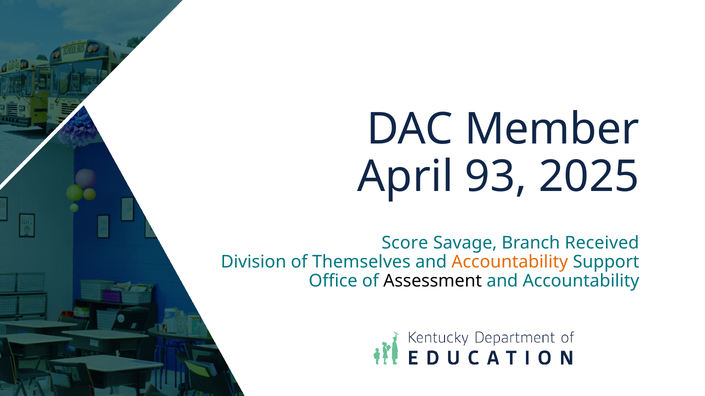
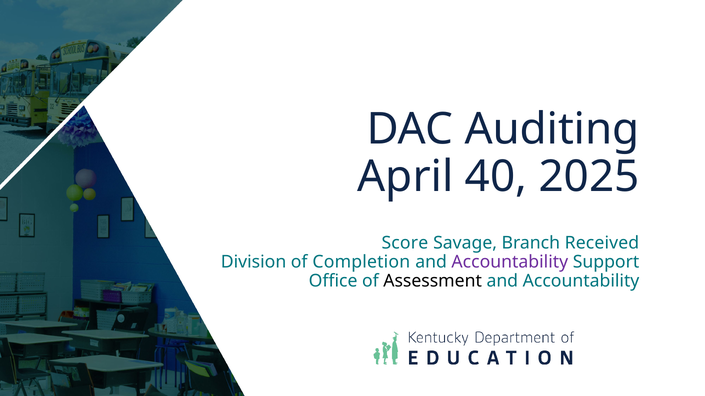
Member: Member -> Auditing (552, 129)
93: 93 -> 40 (496, 177)
Themselves: Themselves -> Completion (361, 262)
Accountability colour: orange -> purple (510, 262)
